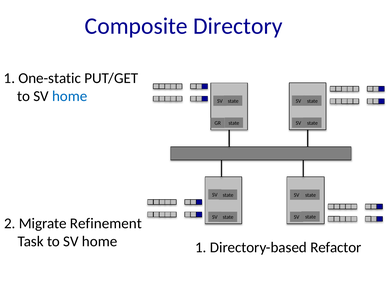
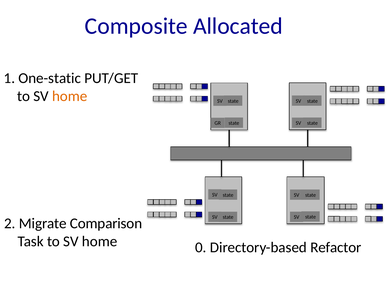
Directory: Directory -> Allocated (238, 26)
home colour: blue -> orange (70, 96)
Refinement: Refinement -> Comparison (106, 224)
home 1: 1 -> 0 (201, 248)
